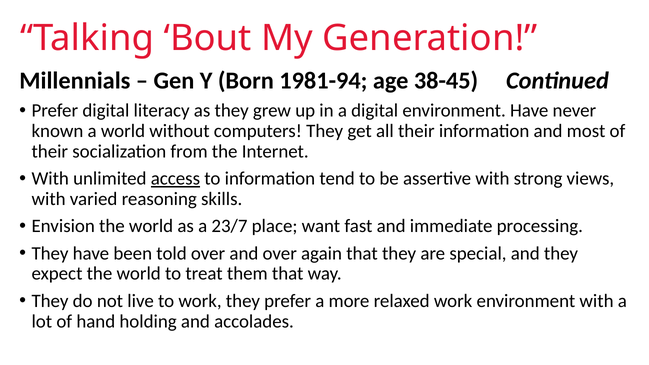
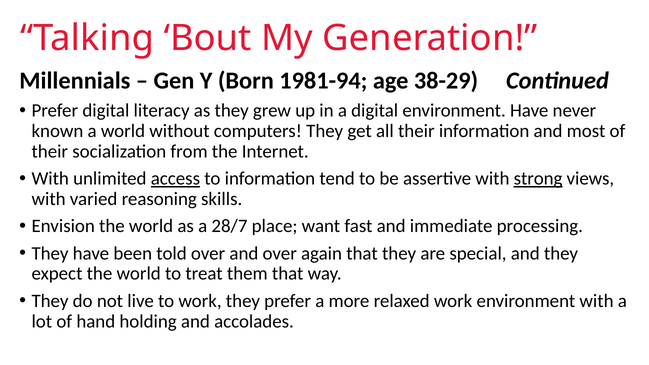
38-45: 38-45 -> 38-29 (446, 80)
strong underline: none -> present (538, 179)
23/7: 23/7 -> 28/7 (229, 226)
